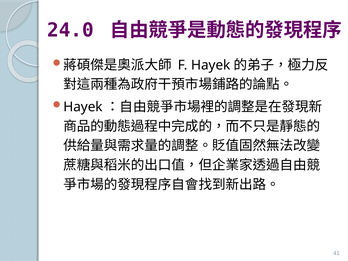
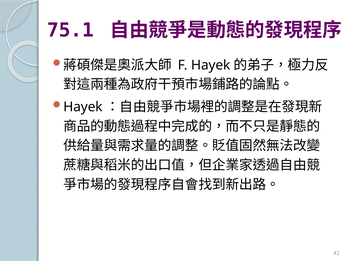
24.0: 24.0 -> 75.1 (70, 30)
